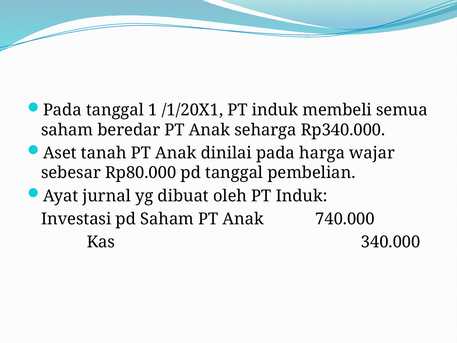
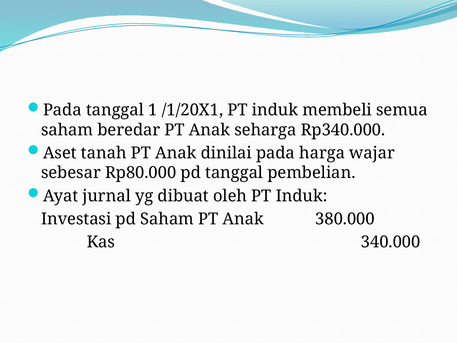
740.000: 740.000 -> 380.000 (345, 219)
